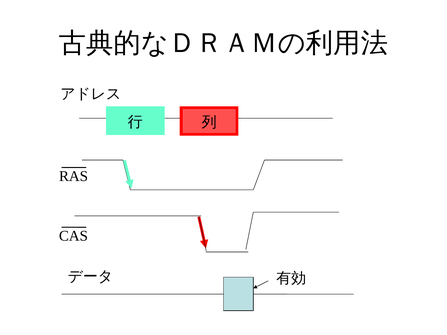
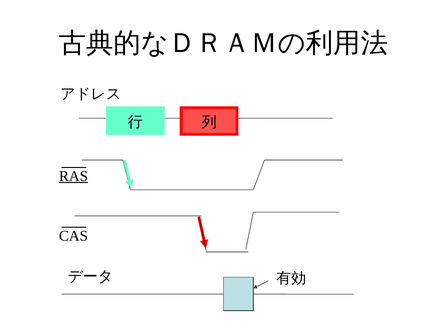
RAS underline: none -> present (74, 176)
